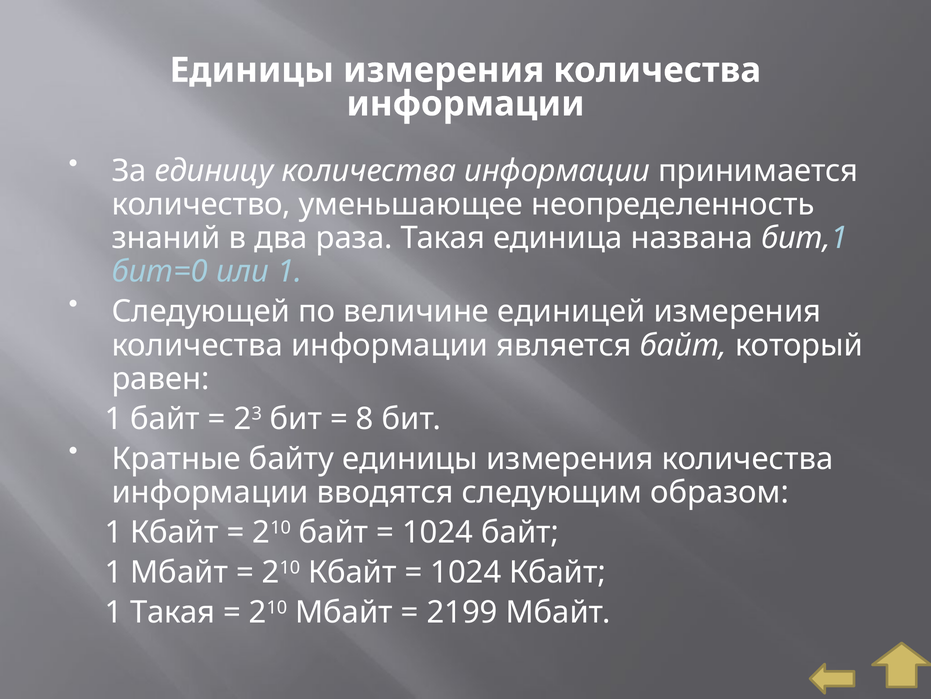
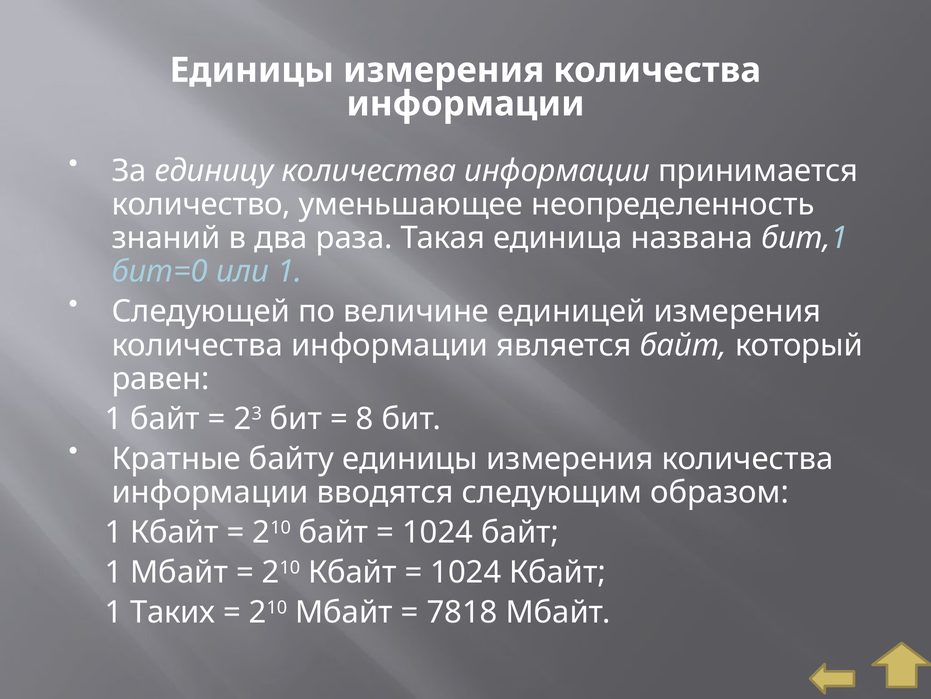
1 Такая: Такая -> Таких (173, 612)
2199: 2199 -> 7818 (462, 612)
